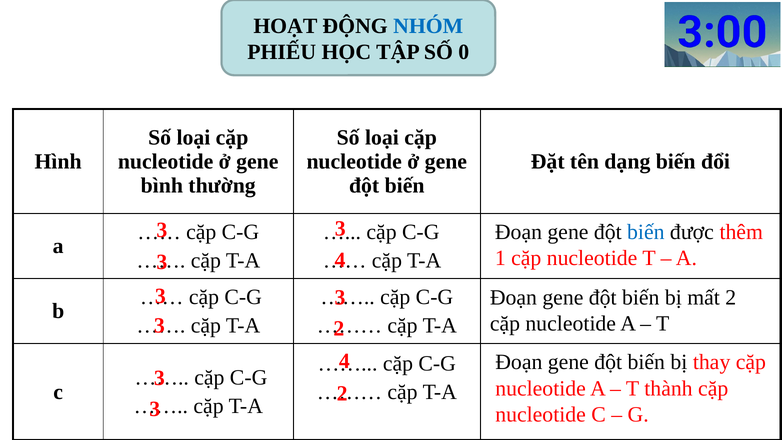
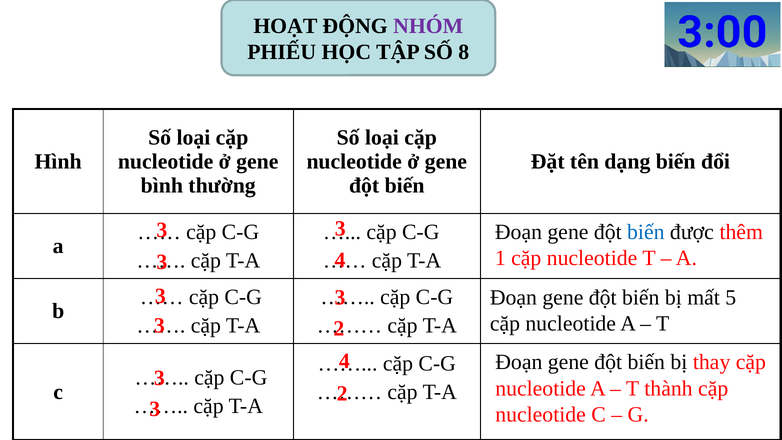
NHÓM colour: blue -> purple (428, 26)
0: 0 -> 8 (464, 52)
mất 2: 2 -> 5 (731, 297)
